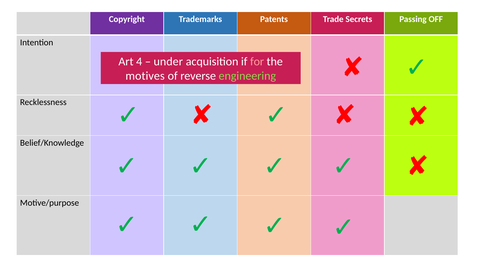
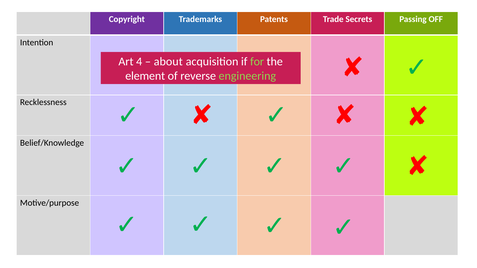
under: under -> about (168, 62)
for colour: pink -> light green (257, 62)
motives: motives -> element (145, 76)
